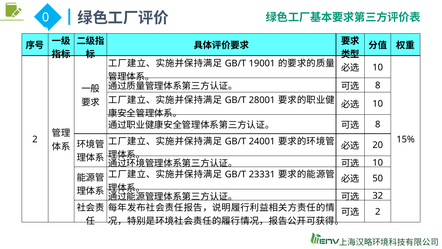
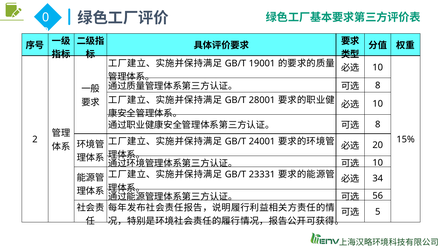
50: 50 -> 34 (378, 178)
32: 32 -> 56 (378, 196)
2: 2 -> 5 (378, 211)
